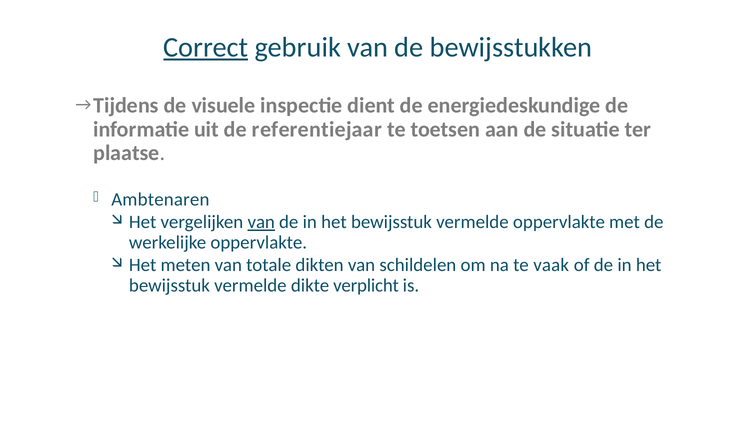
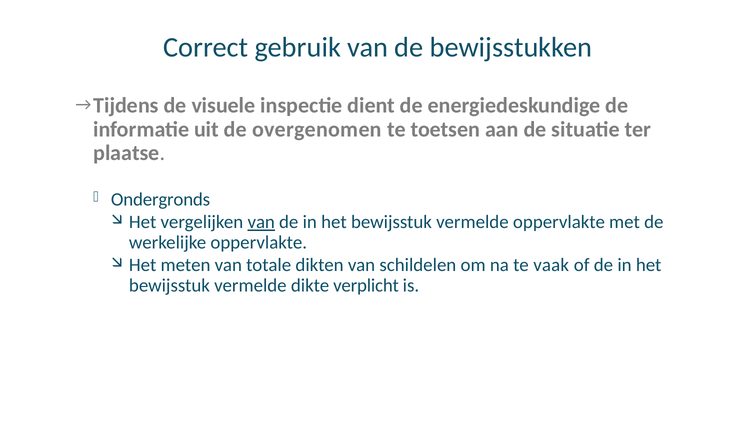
Correct underline: present -> none (206, 47)
referentiejaar: referentiejaar -> overgenomen (317, 129)
Ambtenaren: Ambtenaren -> Ondergronds (161, 199)
